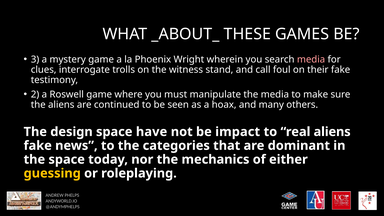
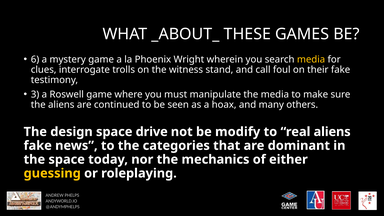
3: 3 -> 6 (35, 59)
media colour: pink -> yellow (311, 59)
2: 2 -> 3 (35, 94)
have: have -> drive (152, 132)
impact: impact -> modify (238, 132)
